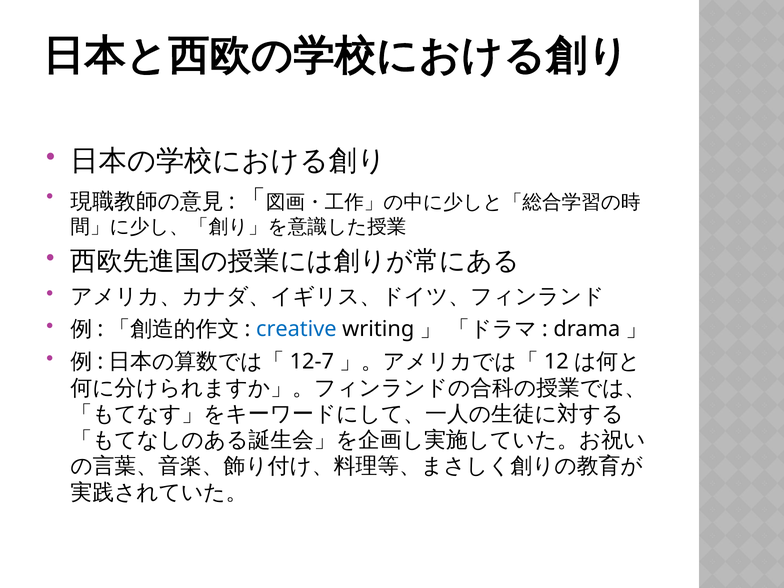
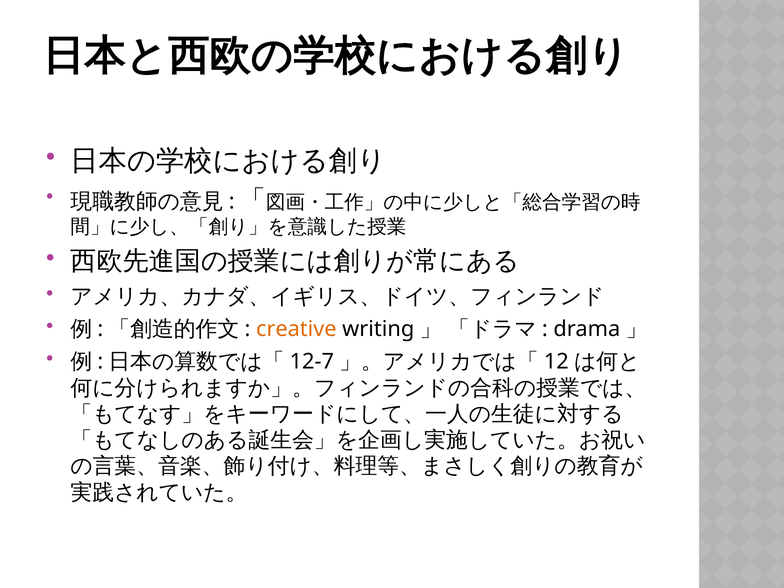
creative colour: blue -> orange (296, 329)
